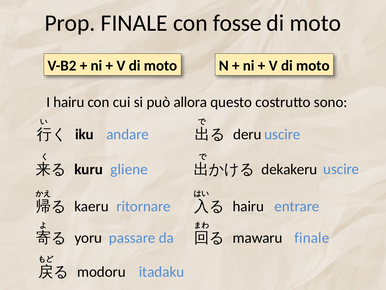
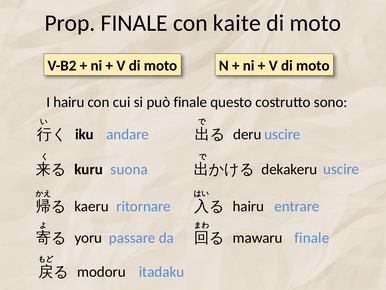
fosse: fosse -> kaite (237, 23)
può allora: allora -> finale (190, 102)
gliene: gliene -> suona (129, 169)
